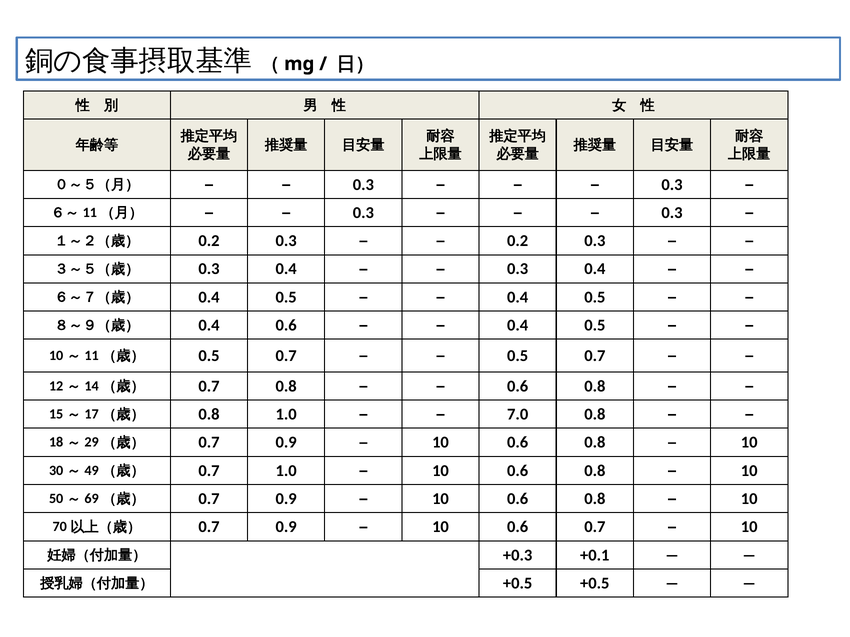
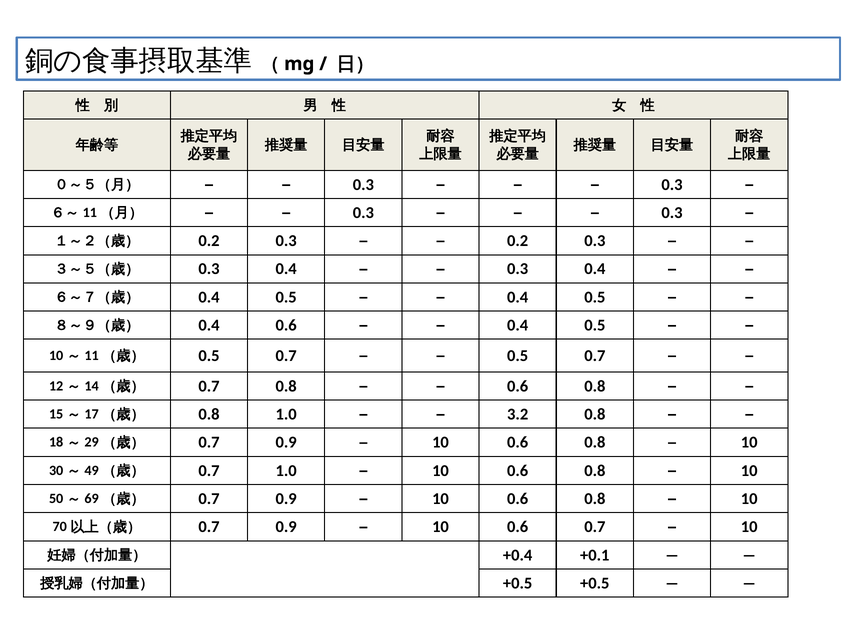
7.0: 7.0 -> 3.2 (518, 415)
+0.3: +0.3 -> +0.4 (518, 556)
